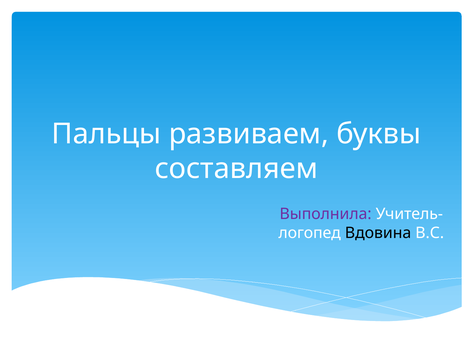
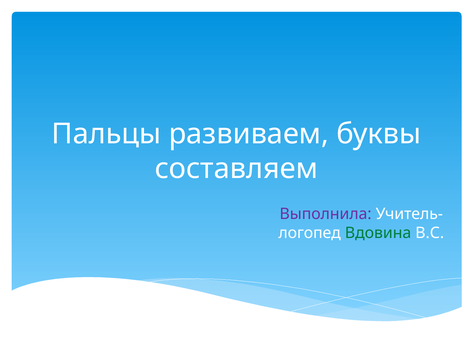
Вдовина colour: black -> green (378, 233)
